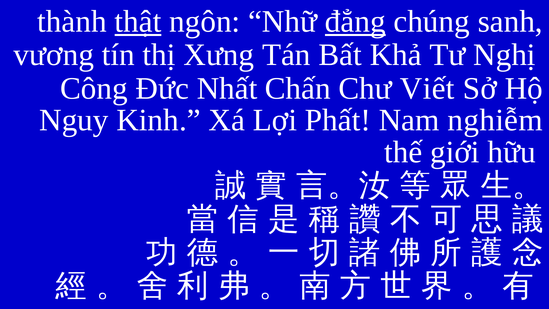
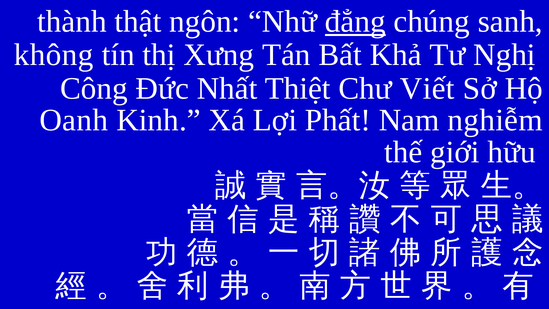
thật underline: present -> none (138, 22)
vương: vương -> không (54, 55)
Chấn: Chấn -> Thiệt (298, 88)
Nguy: Nguy -> Oanh (74, 120)
